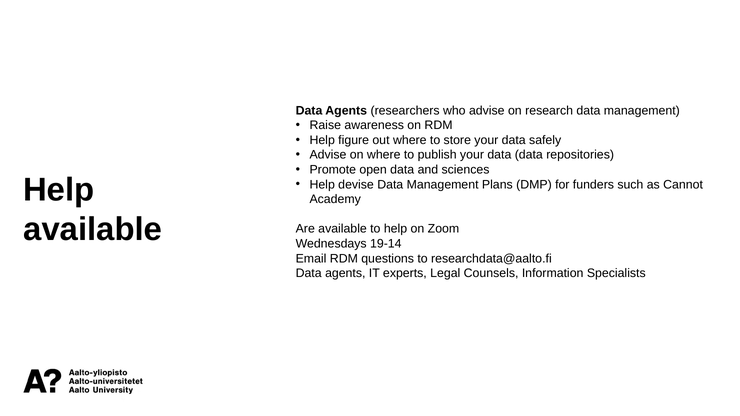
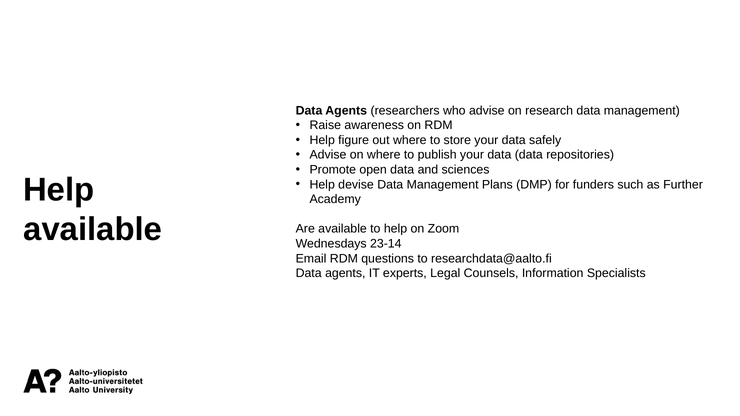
Cannot: Cannot -> Further (683, 185)
19-14: 19-14 -> 23-14 (386, 244)
